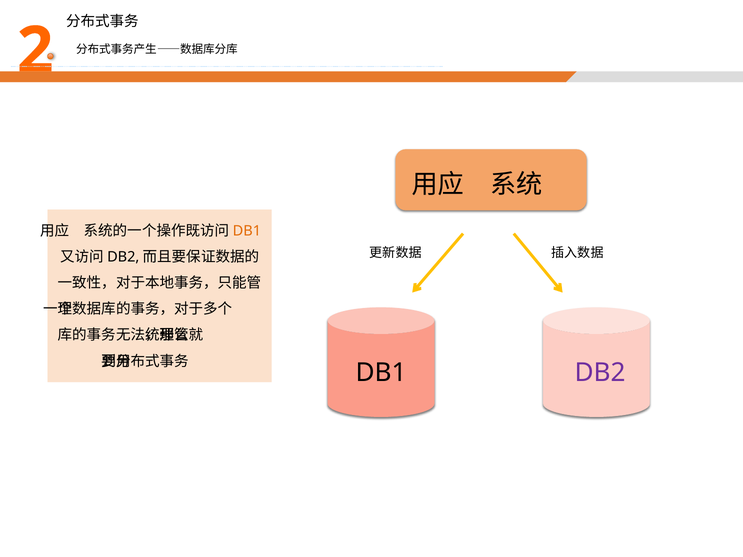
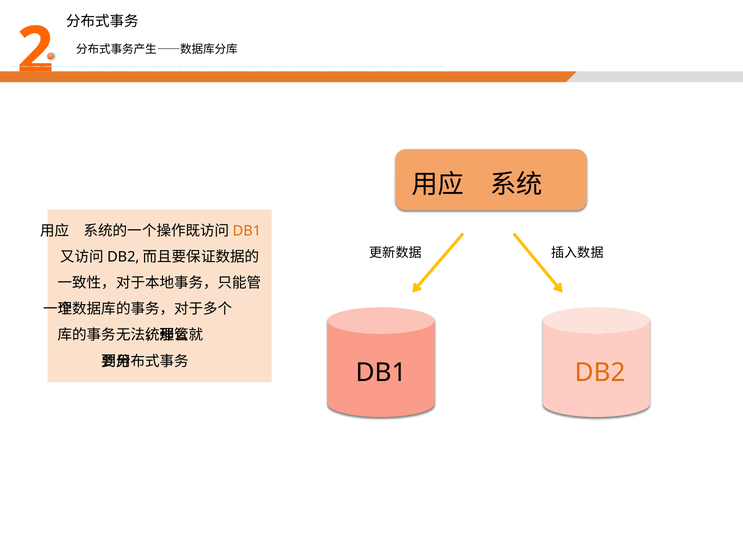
DB2 colour: purple -> orange (600, 373)
